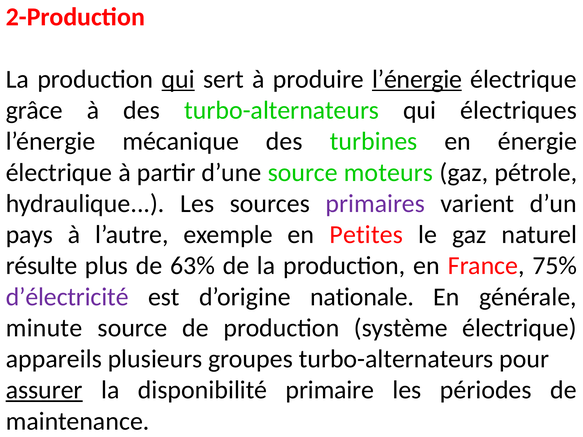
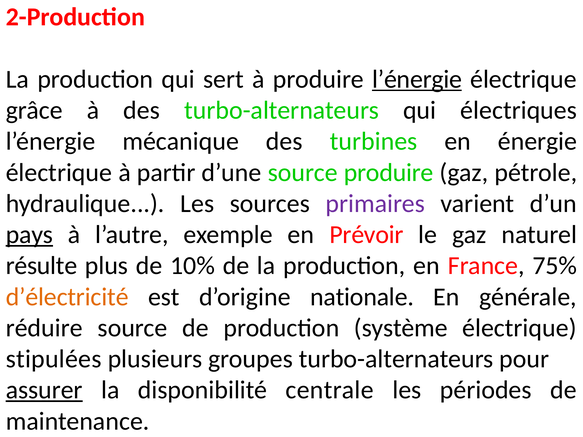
qui underline: present -> none (178, 79)
source moteurs: moteurs -> produire (389, 173)
pays underline: none -> present (29, 235)
Petites: Petites -> Prévoir (366, 235)
63%: 63% -> 10% (193, 266)
d’électricité colour: purple -> orange (67, 297)
minute: minute -> réduire (44, 328)
appareils: appareils -> stipulées (54, 359)
primaire: primaire -> centrale (330, 390)
